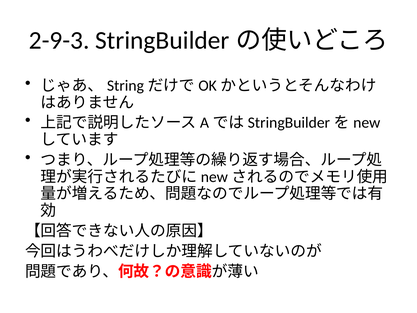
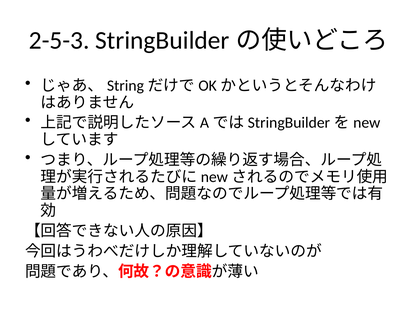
2-9-3: 2-9-3 -> 2-5-3 (59, 40)
